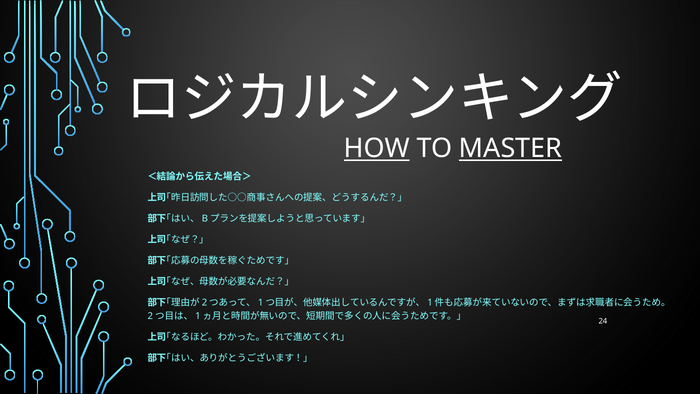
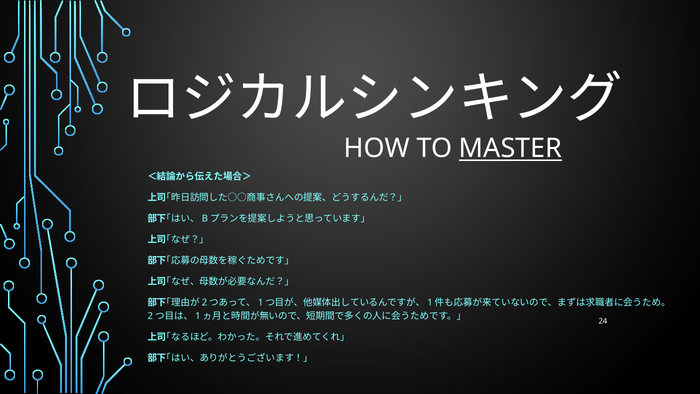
HOW underline: present -> none (377, 148)
